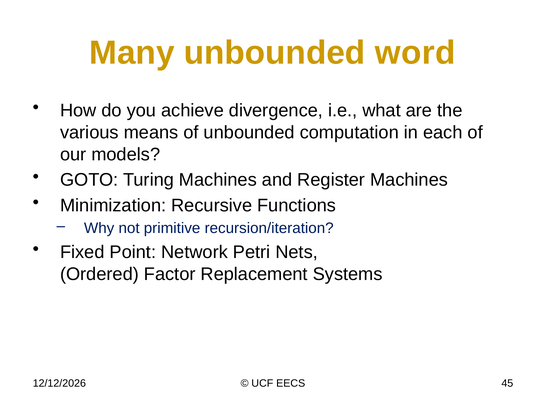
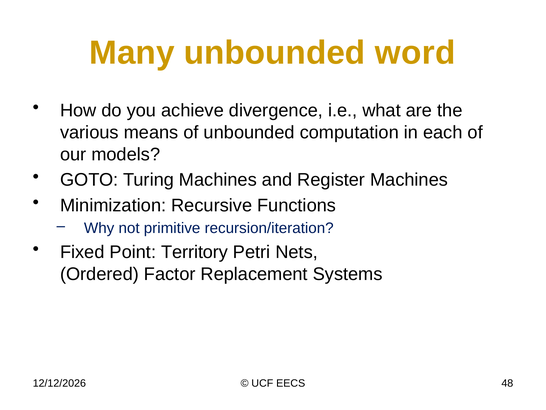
Network: Network -> Territory (195, 252)
45: 45 -> 48 (507, 383)
